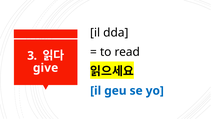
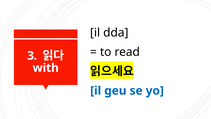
give: give -> with (46, 68)
